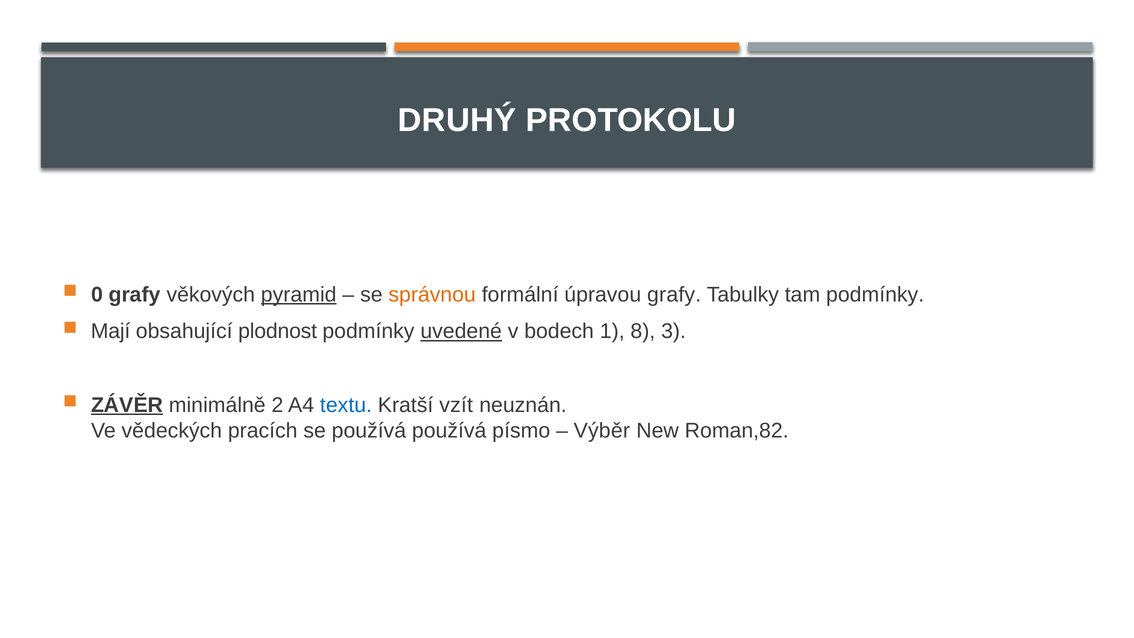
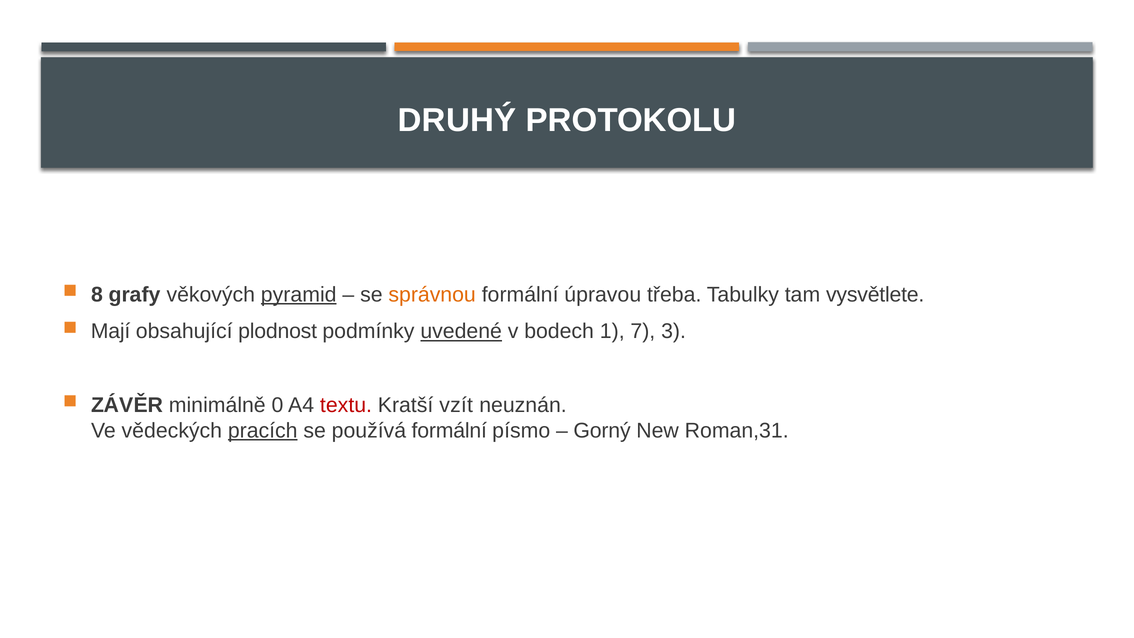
0: 0 -> 8 (97, 295)
úpravou grafy: grafy -> třeba (674, 295)
tam podmínky: podmínky -> vysvětlete (875, 295)
8: 8 -> 7 (643, 331)
ZÁVĚR underline: present -> none (127, 405)
2: 2 -> 0 (277, 405)
textu colour: blue -> red (346, 405)
pracích underline: none -> present (263, 431)
používá používá: používá -> formální (449, 431)
Výběr: Výběr -> Gorný (602, 431)
Roman,82: Roman,82 -> Roman,31 (737, 431)
